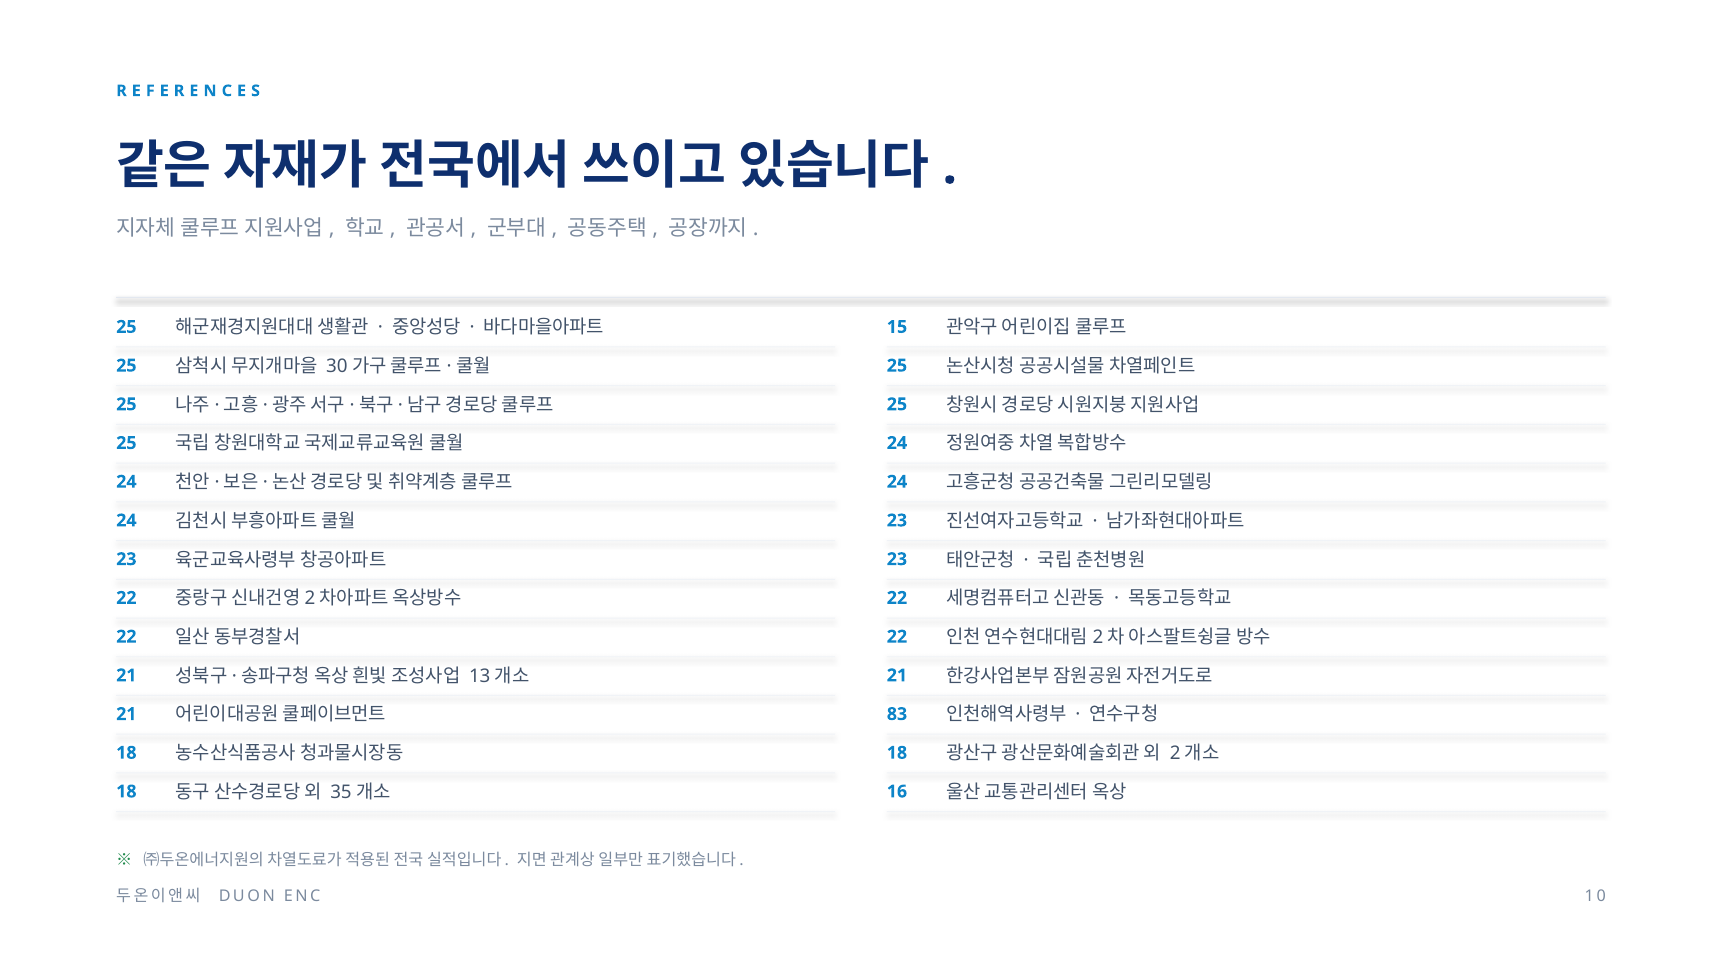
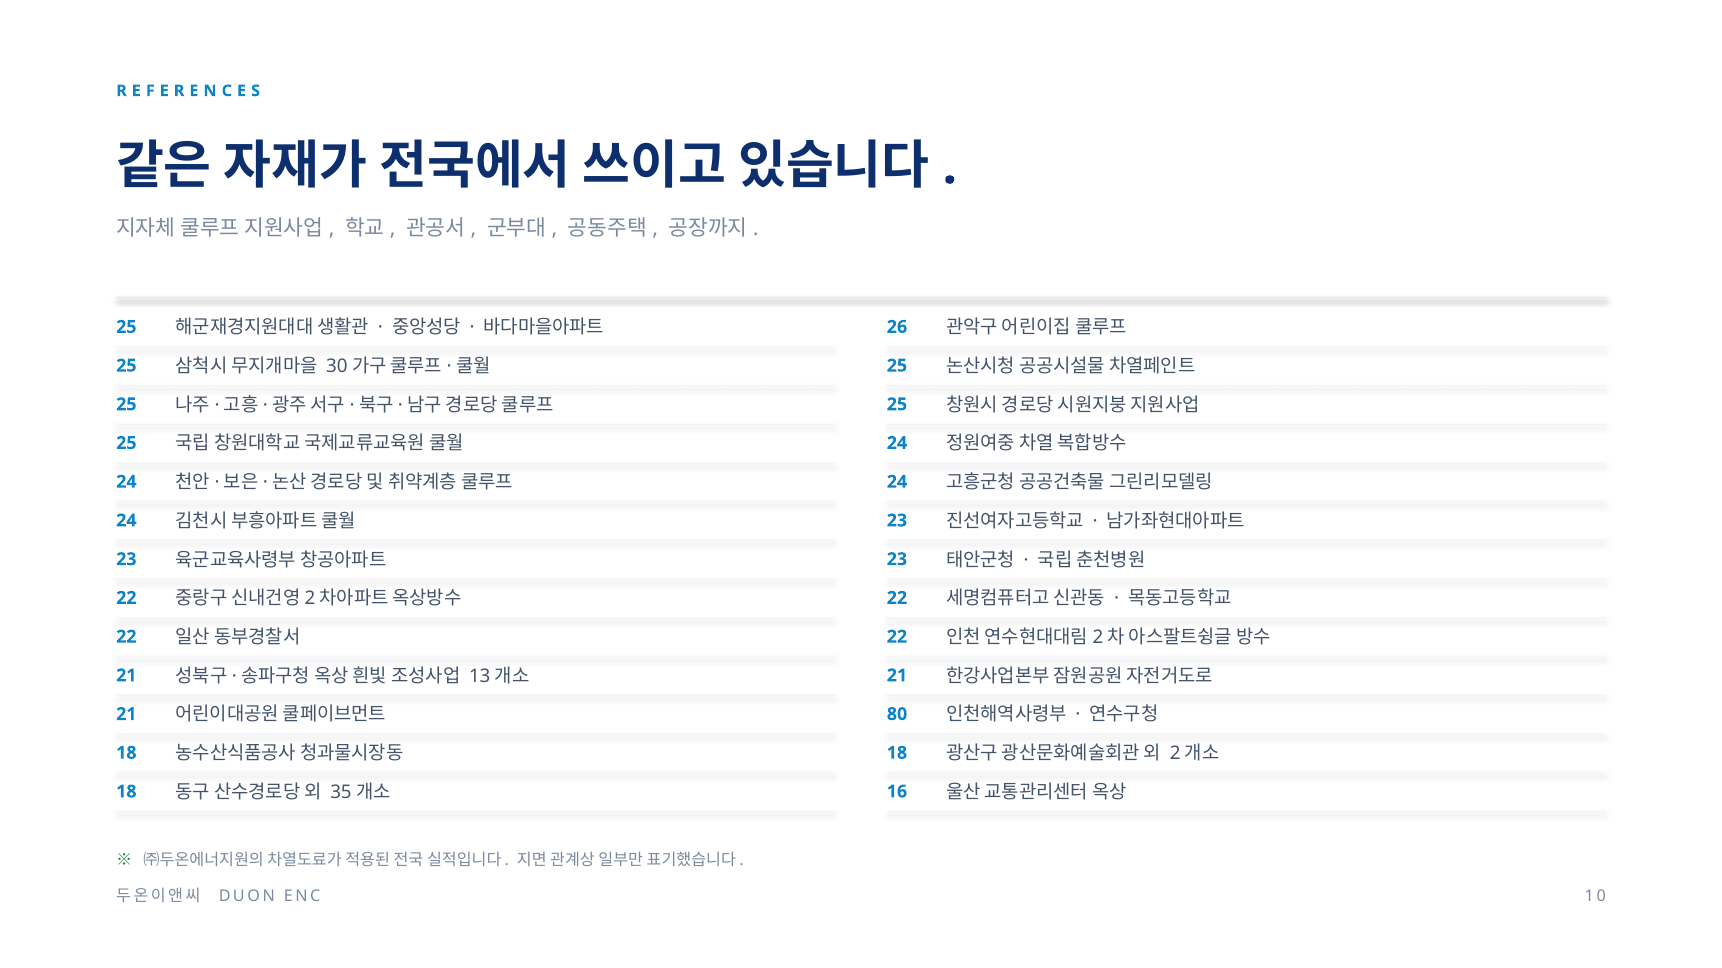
15: 15 -> 26 (897, 327)
83: 83 -> 80 (897, 715)
